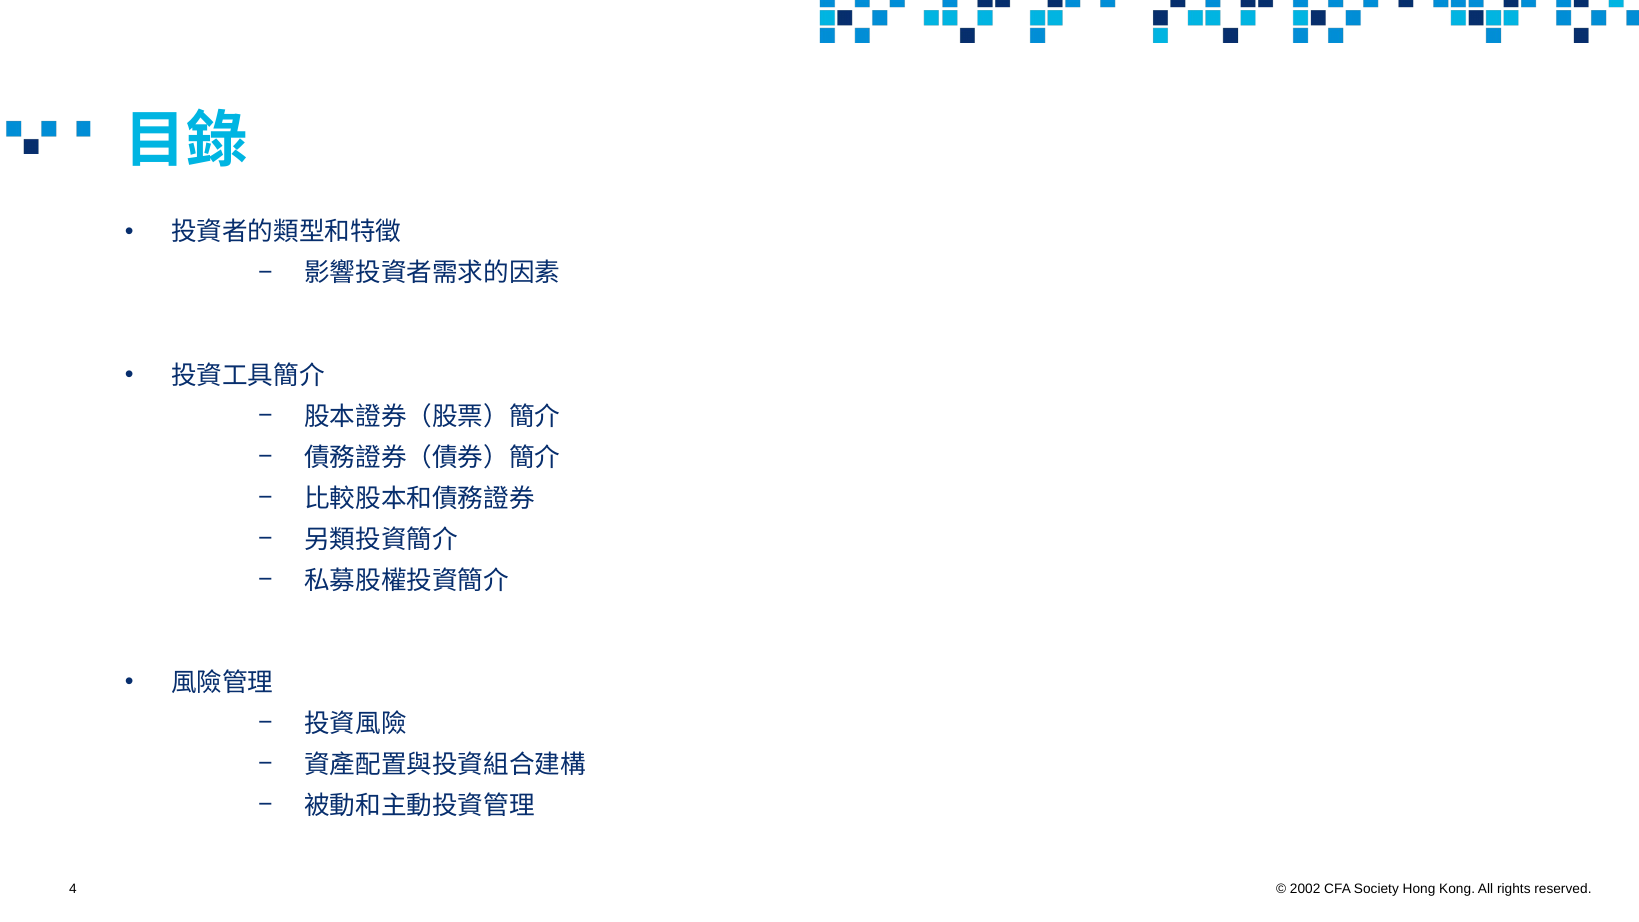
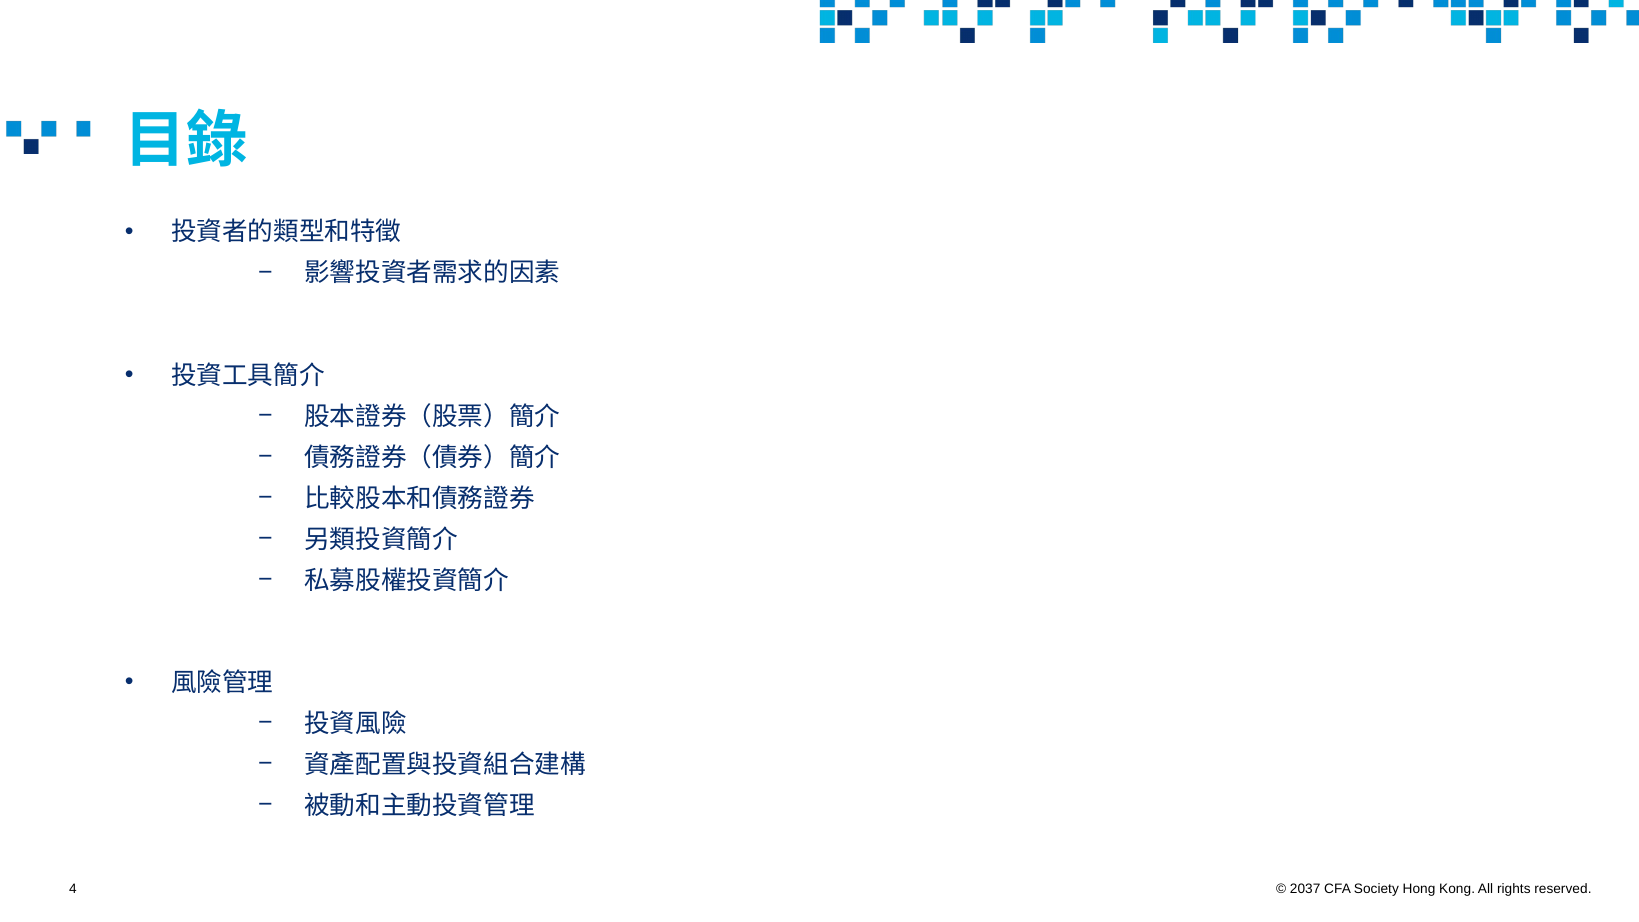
2002: 2002 -> 2037 (1305, 889)
